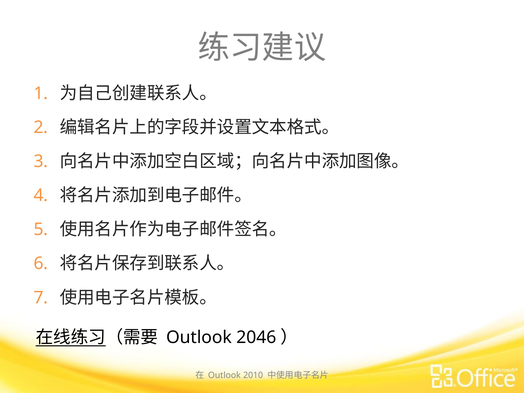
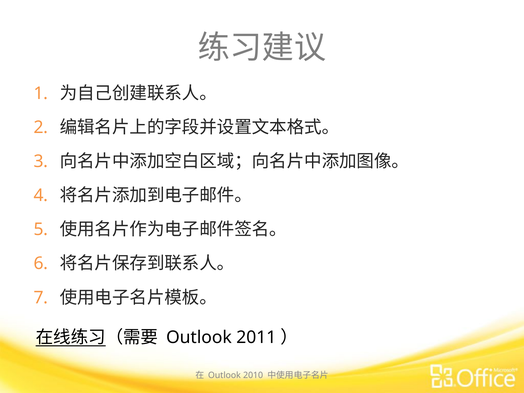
2046: 2046 -> 2011 (256, 337)
